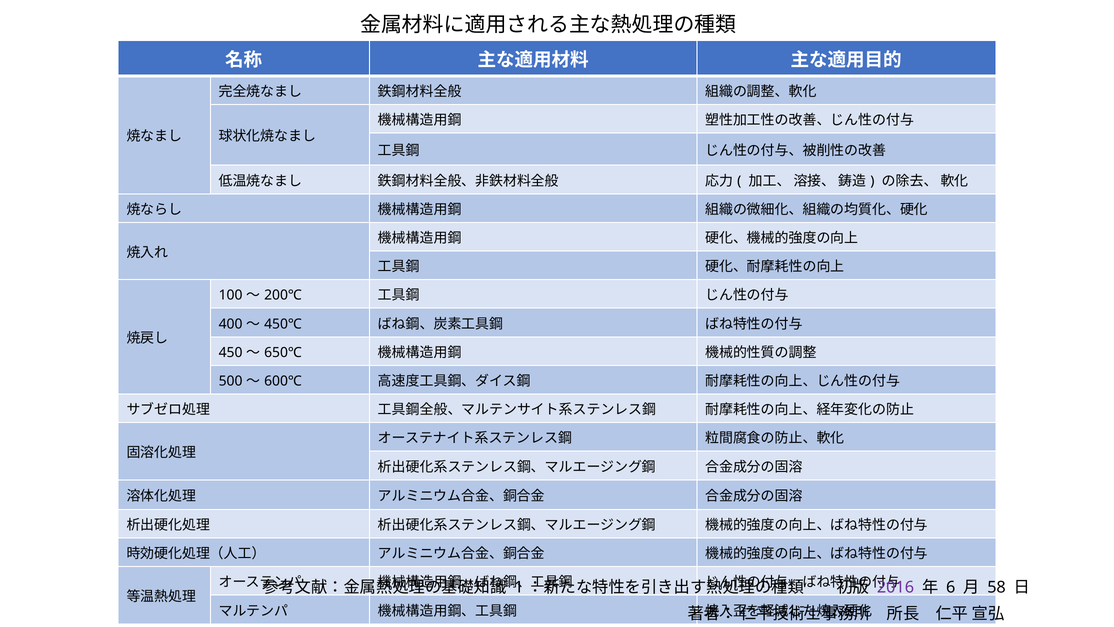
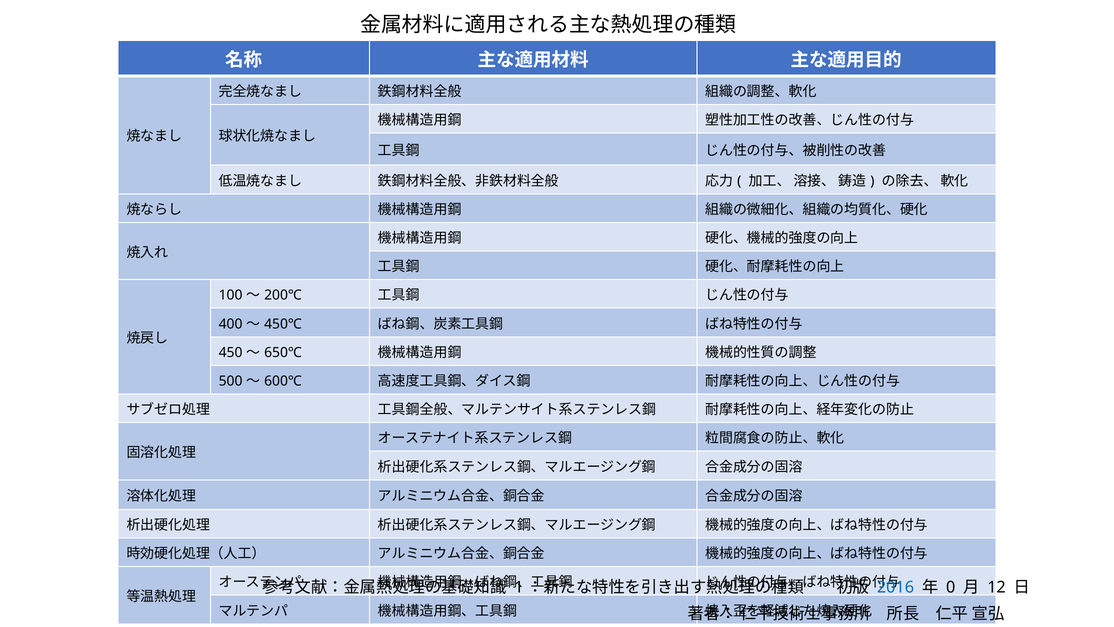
2016 colour: purple -> blue (895, 587)
6: 6 -> 0 (951, 587)
58: 58 -> 12 (997, 587)
